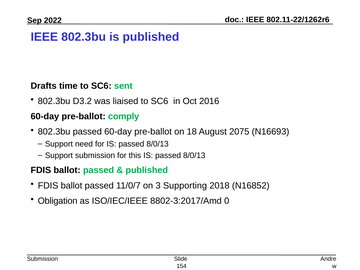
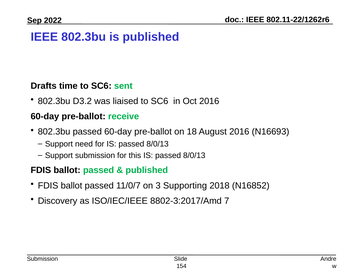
comply: comply -> receive (124, 116)
August 2075: 2075 -> 2016 (239, 132)
Obligation: Obligation -> Discovery (58, 201)
0: 0 -> 7 (227, 201)
